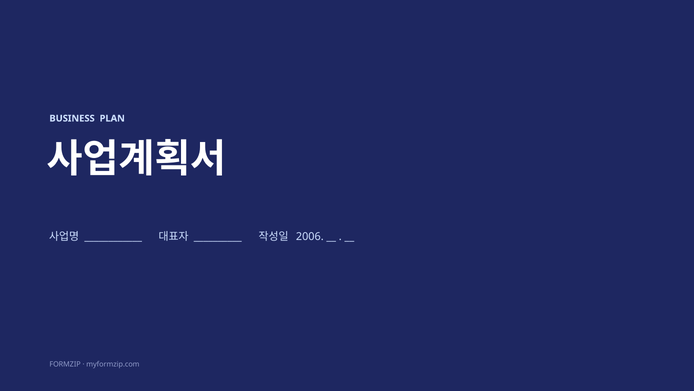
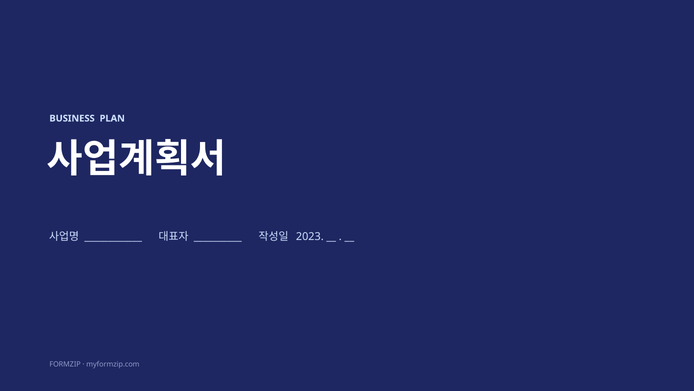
2006: 2006 -> 2023 (310, 236)
